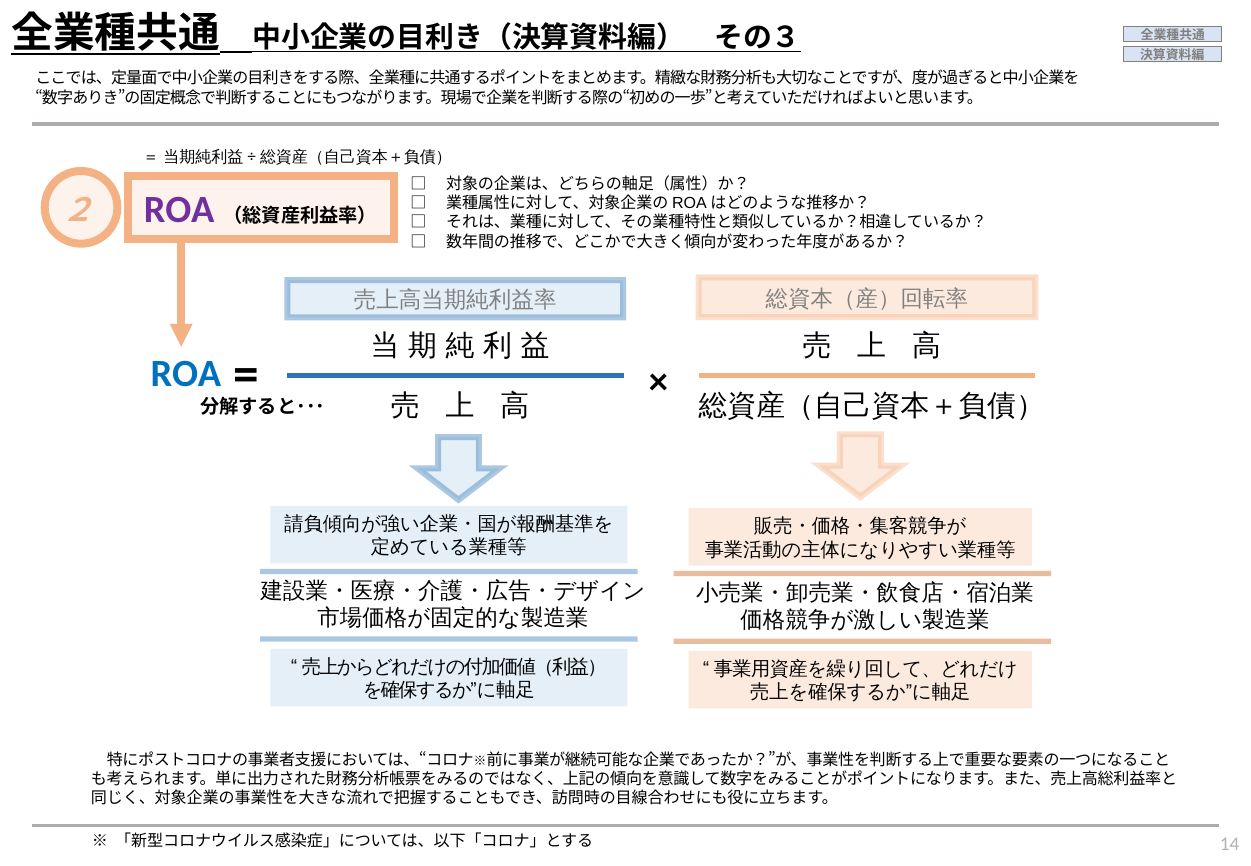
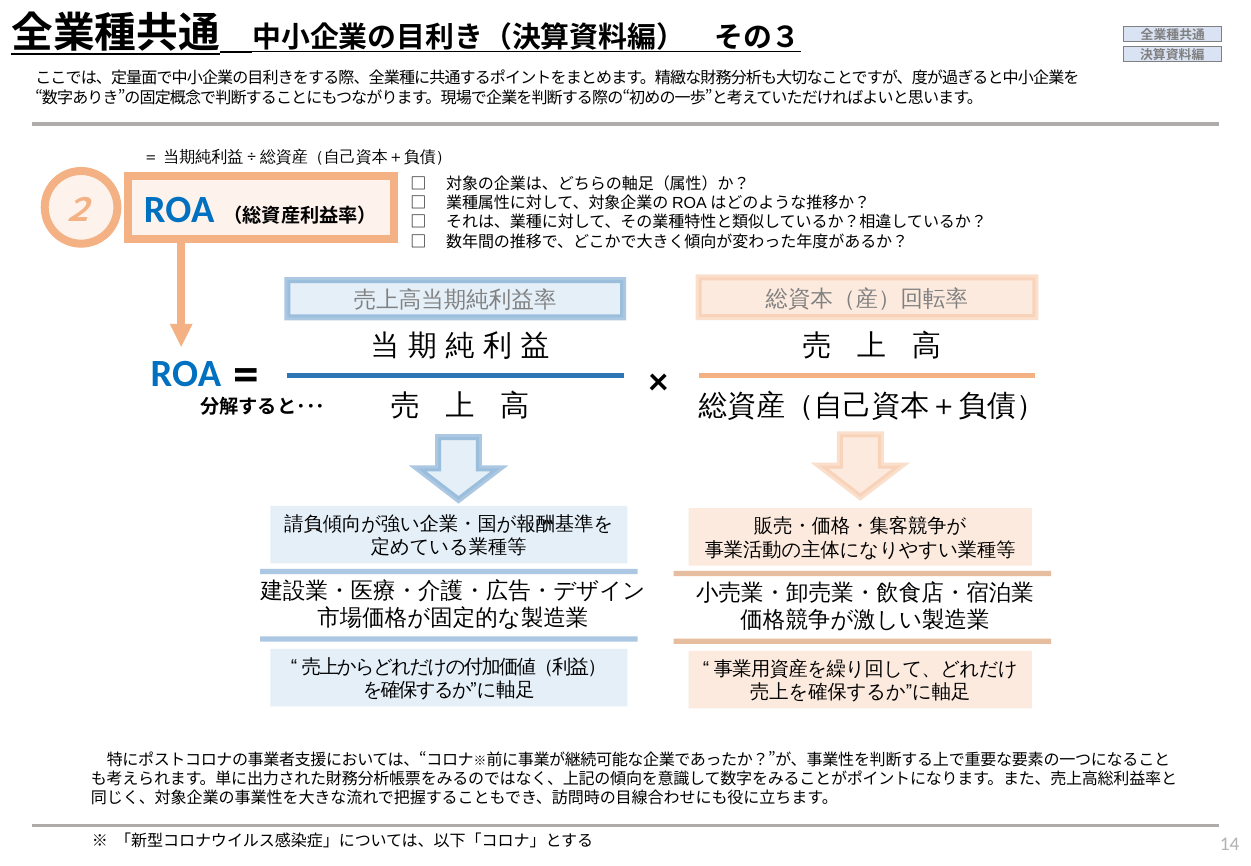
ROA colour: purple -> blue (179, 210)
